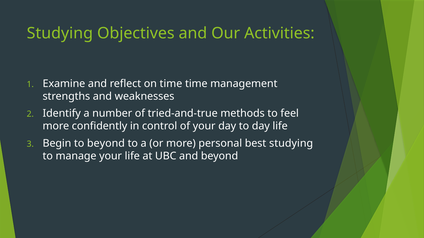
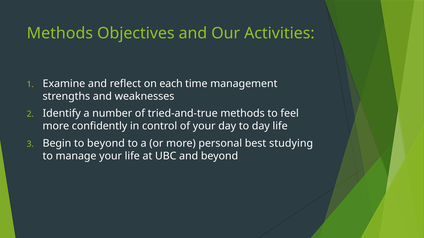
Studying: Studying -> Methods (60, 33)
on time: time -> each (171, 84)
